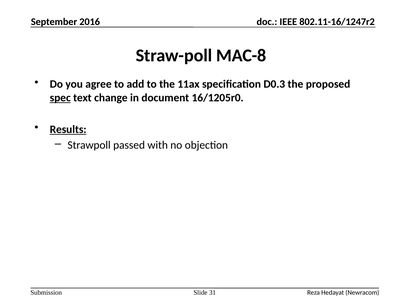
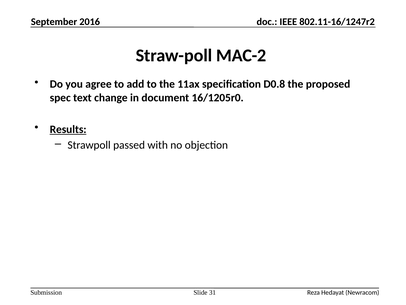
MAC-8: MAC-8 -> MAC-2 (241, 55)
D0.3: D0.3 -> D0.8 (274, 84)
spec underline: present -> none (60, 98)
